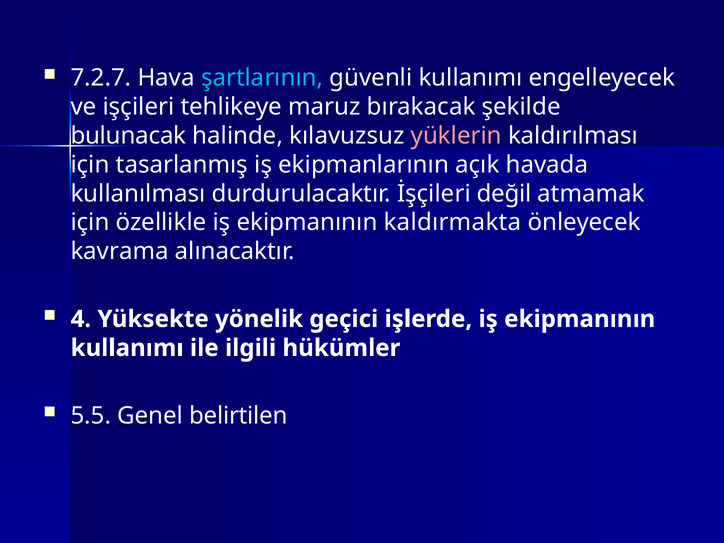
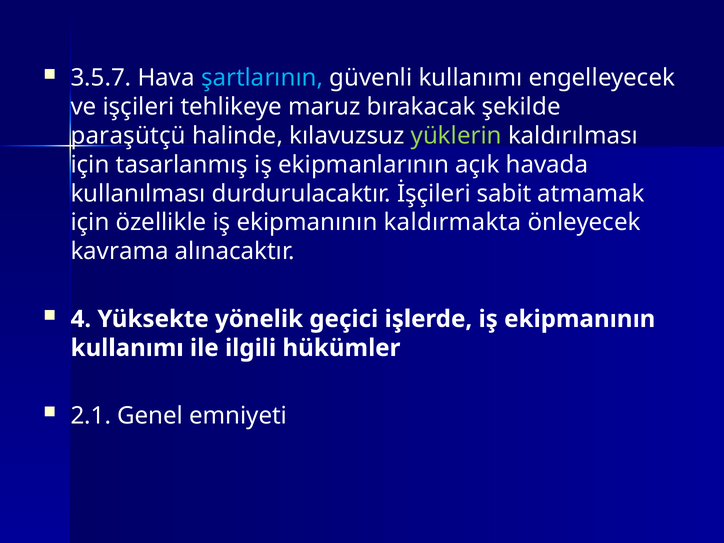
7.2.7: 7.2.7 -> 3.5.7 (101, 78)
bulunacak: bulunacak -> paraşütçü (128, 136)
yüklerin colour: pink -> light green (456, 136)
değil: değil -> sabit (504, 194)
5.5: 5.5 -> 2.1 (91, 416)
belirtilen: belirtilen -> emniyeti (238, 416)
